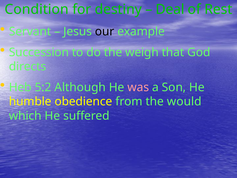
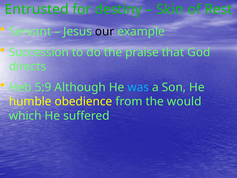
Condition: Condition -> Entrusted (37, 9)
Deal: Deal -> Skin (170, 9)
weigh: weigh -> praise (142, 52)
5:2: 5:2 -> 5:9 (43, 87)
was colour: pink -> light blue (138, 87)
